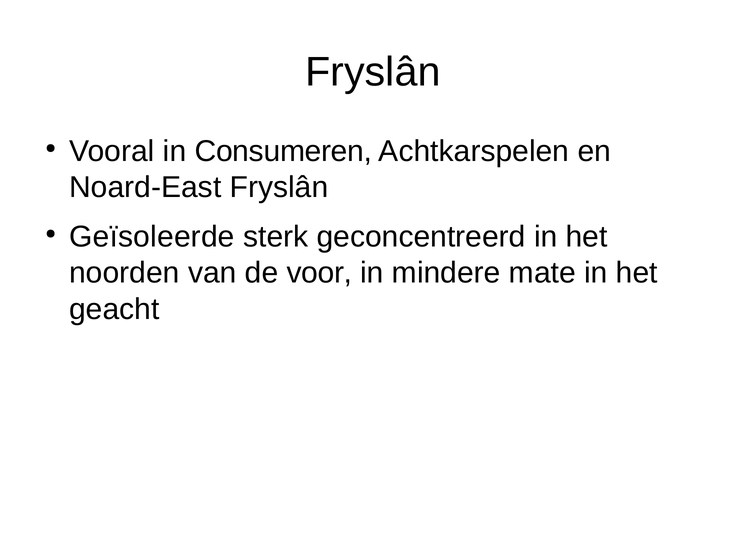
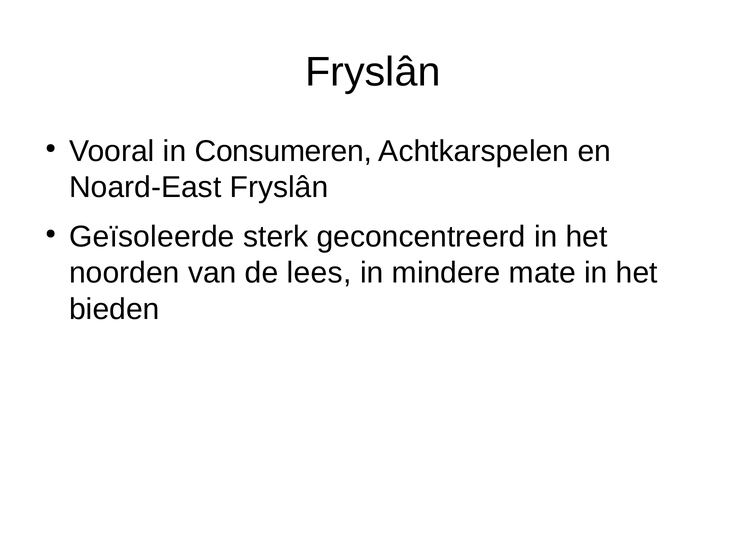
voor: voor -> lees (319, 273)
geacht: geacht -> bieden (114, 309)
